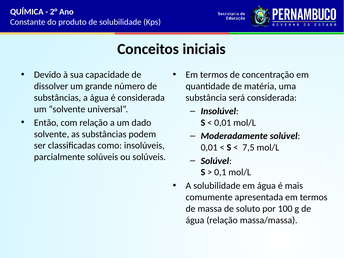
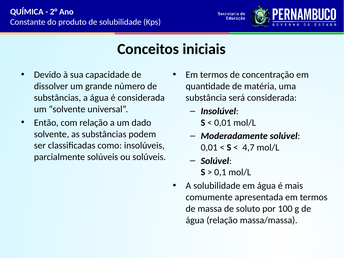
7,5: 7,5 -> 4,7 (248, 147)
